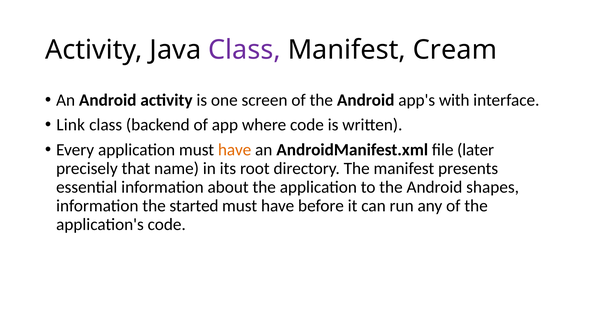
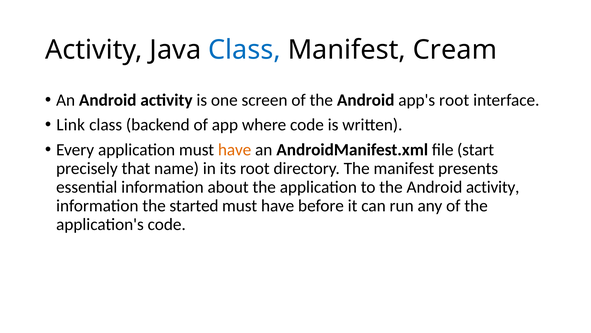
Class colour: purple -> blue (244, 50)
app's with: with -> root (454, 100)
later: later -> start (476, 149)
the Android shapes: shapes -> activity (493, 187)
